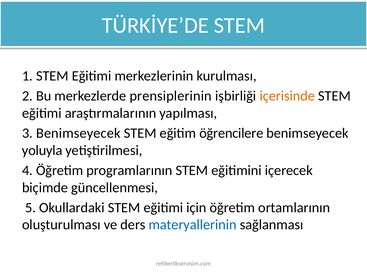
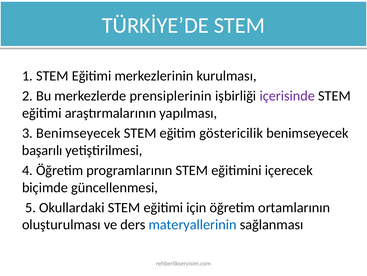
içerisinde colour: orange -> purple (287, 96)
öğrencilere: öğrencilere -> göstericilik (231, 133)
yoluyla: yoluyla -> başarılı (42, 150)
